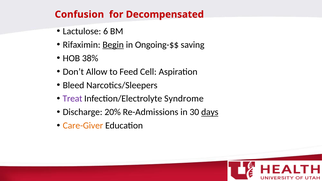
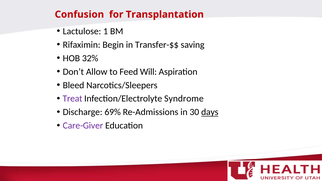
Decompensated: Decompensated -> Transplantation (165, 14)
6: 6 -> 1 (106, 31)
Begin underline: present -> none (113, 45)
Ongoing-$$: Ongoing-$$ -> Transfer-$$ (157, 45)
38%: 38% -> 32% (90, 58)
Cell: Cell -> Will (148, 72)
20%: 20% -> 69% (113, 112)
Care-Giver colour: orange -> purple (83, 126)
